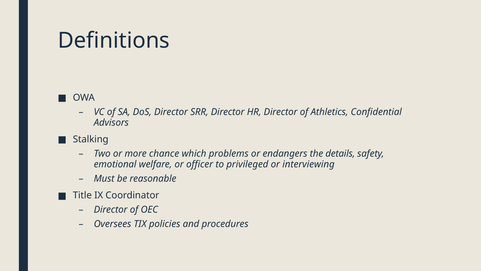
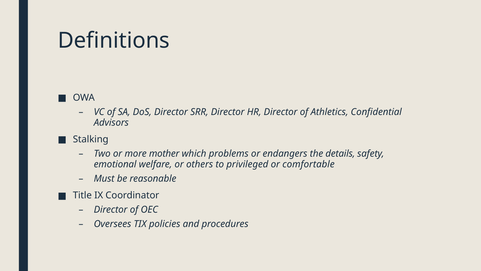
chance: chance -> mother (164, 153)
officer: officer -> others (200, 164)
interviewing: interviewing -> comfortable (308, 164)
